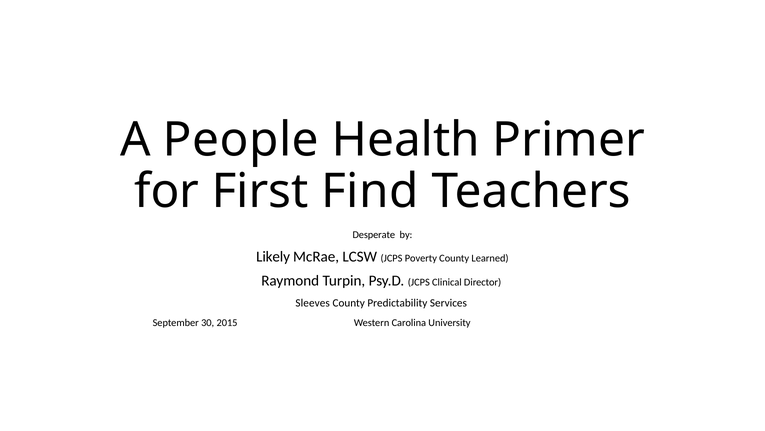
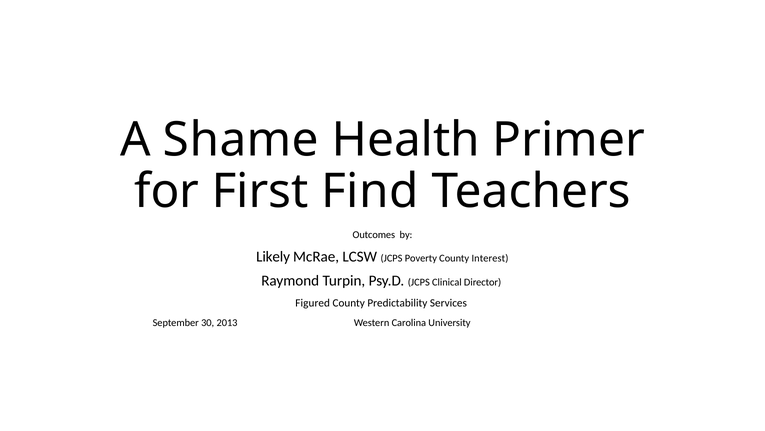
People: People -> Shame (241, 140)
Desperate: Desperate -> Outcomes (374, 234)
Learned: Learned -> Interest (490, 258)
Sleeves: Sleeves -> Figured (313, 303)
2015: 2015 -> 2013 (227, 322)
